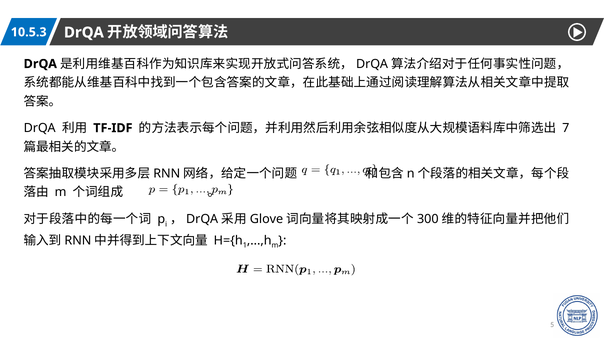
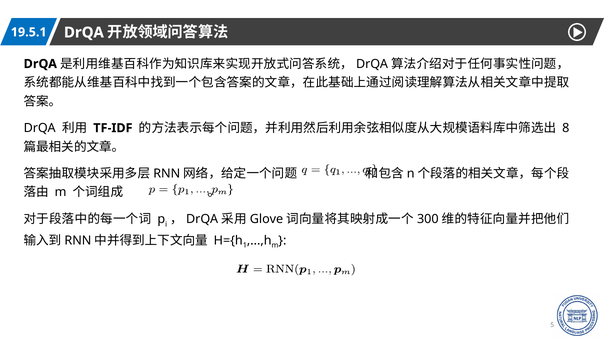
10.5.3: 10.5.3 -> 19.5.1 (29, 32)
7: 7 -> 8 (566, 128)
